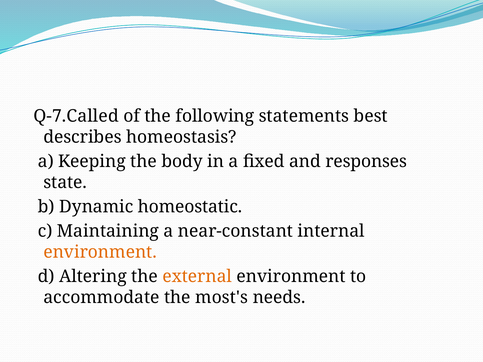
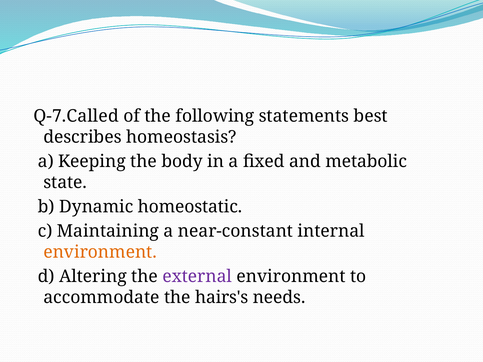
responses: responses -> metabolic (366, 162)
external colour: orange -> purple (197, 277)
most's: most's -> hairs's (222, 298)
